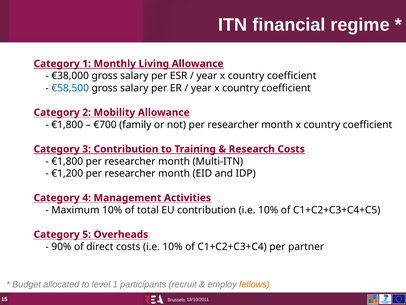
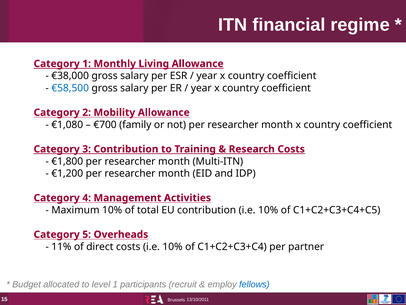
€1,800: €1,800 -> €1,080 (67, 125)
90%: 90% -> 11% (61, 246)
fellows colour: orange -> blue (254, 284)
